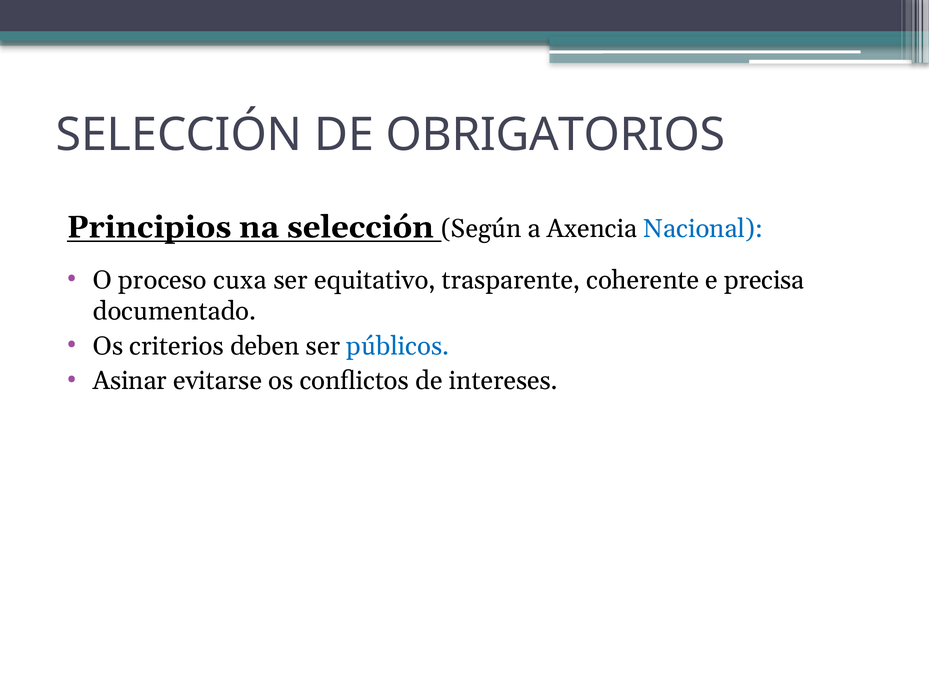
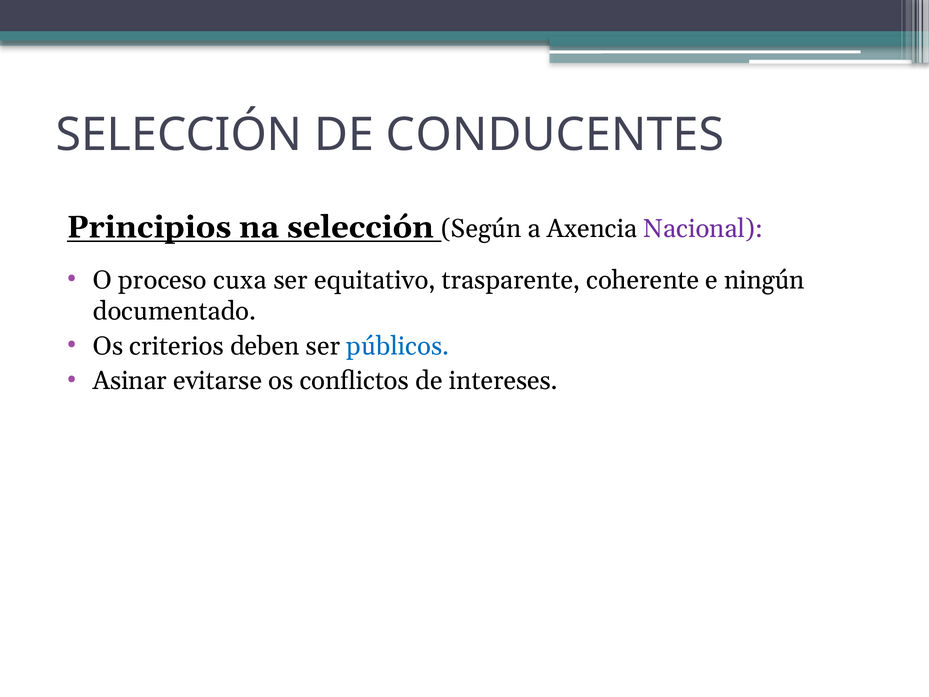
OBRIGATORIOS: OBRIGATORIOS -> CONDUCENTES (555, 135)
Nacional colour: blue -> purple (703, 229)
precisa: precisa -> ningún (764, 280)
